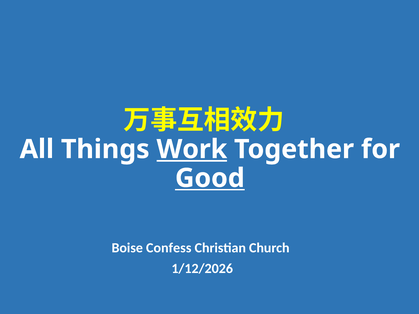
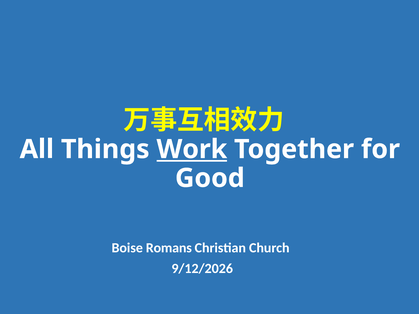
Good underline: present -> none (210, 178)
Confess: Confess -> Romans (169, 248)
1/12/2026: 1/12/2026 -> 9/12/2026 (202, 269)
